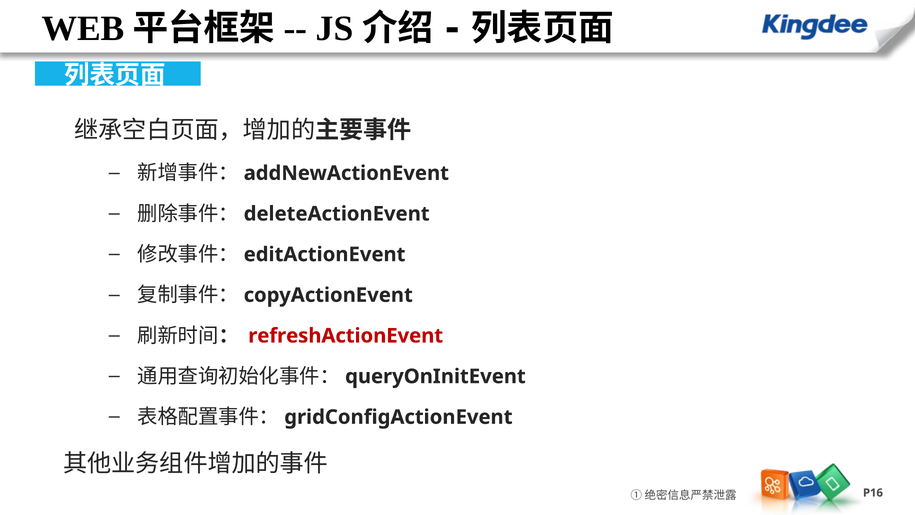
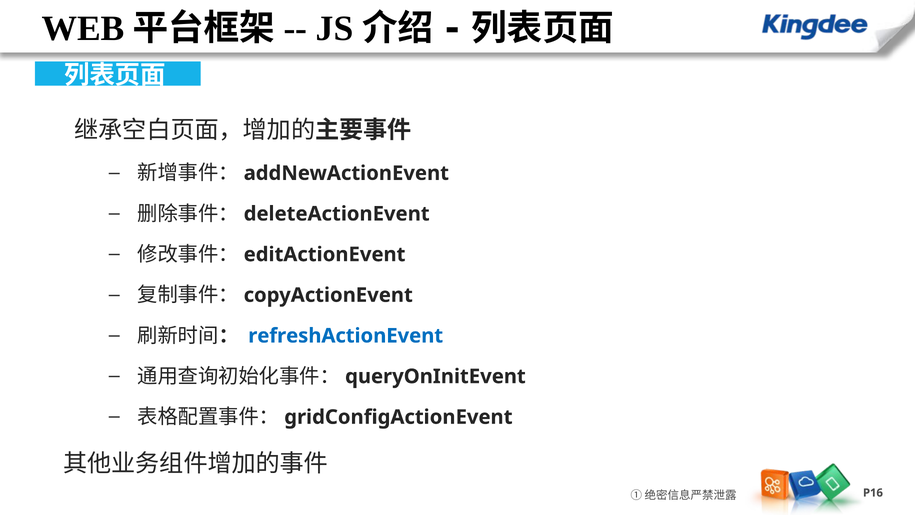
refreshActionEvent colour: red -> blue (346, 336)
